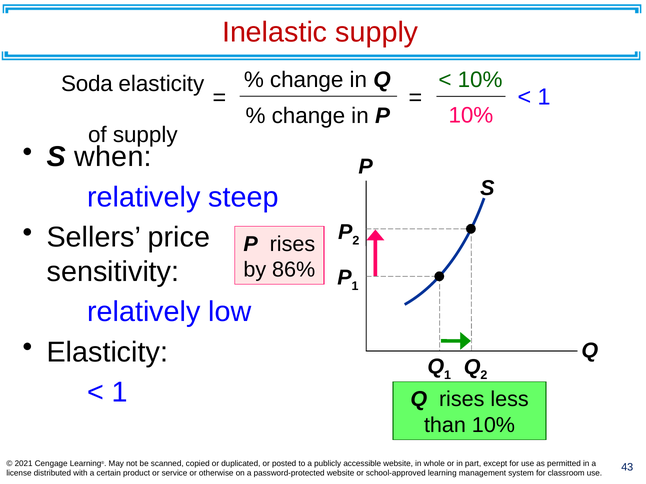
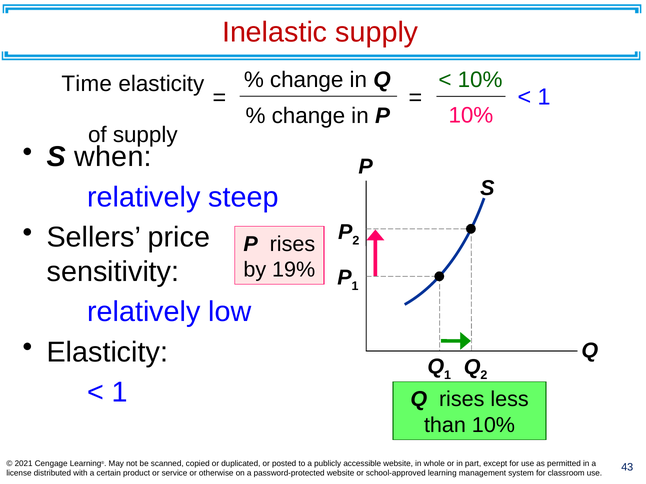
Soda: Soda -> Time (87, 84)
86%: 86% -> 19% (294, 270)
